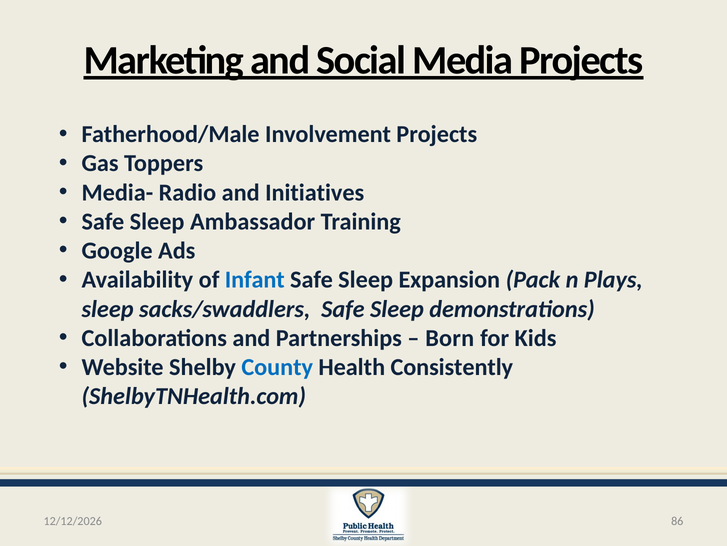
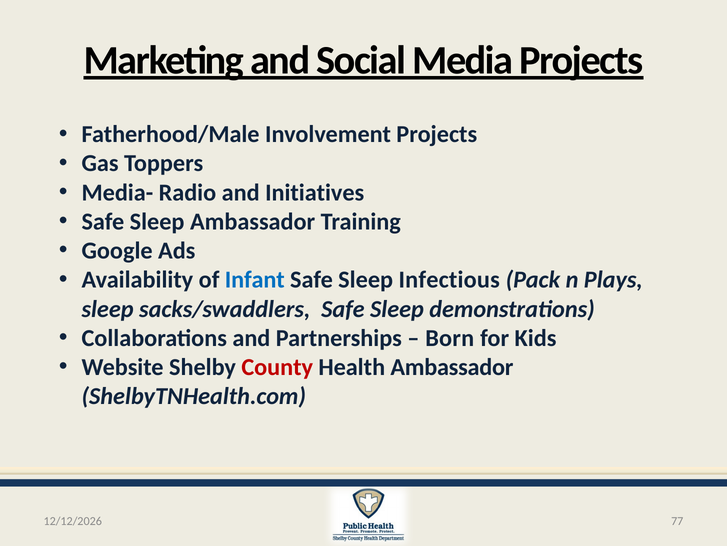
Expansion: Expansion -> Infectious (449, 280)
County colour: blue -> red (277, 367)
Health Consistently: Consistently -> Ambassador (452, 367)
86: 86 -> 77 (677, 521)
